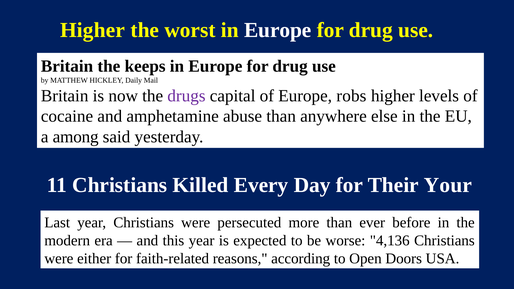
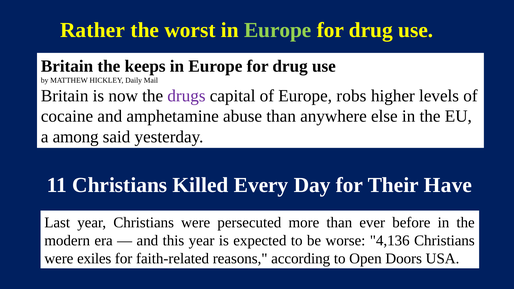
Higher: Higher -> Rather (93, 30)
Europe colour: white -> light green (278, 30)
Your: Your -> Have (448, 185)
either: either -> exiles (94, 259)
